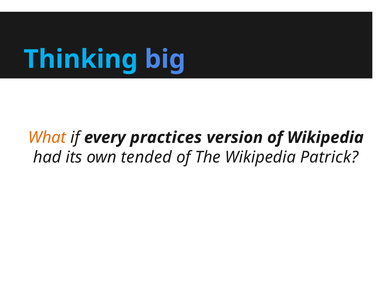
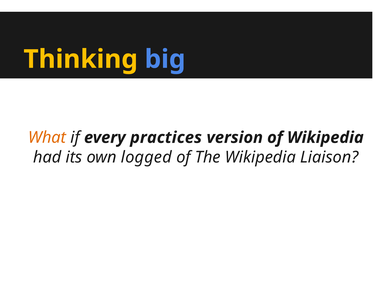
Thinking colour: light blue -> yellow (81, 59)
tended: tended -> logged (146, 157)
Patrick: Patrick -> Liaison (329, 157)
